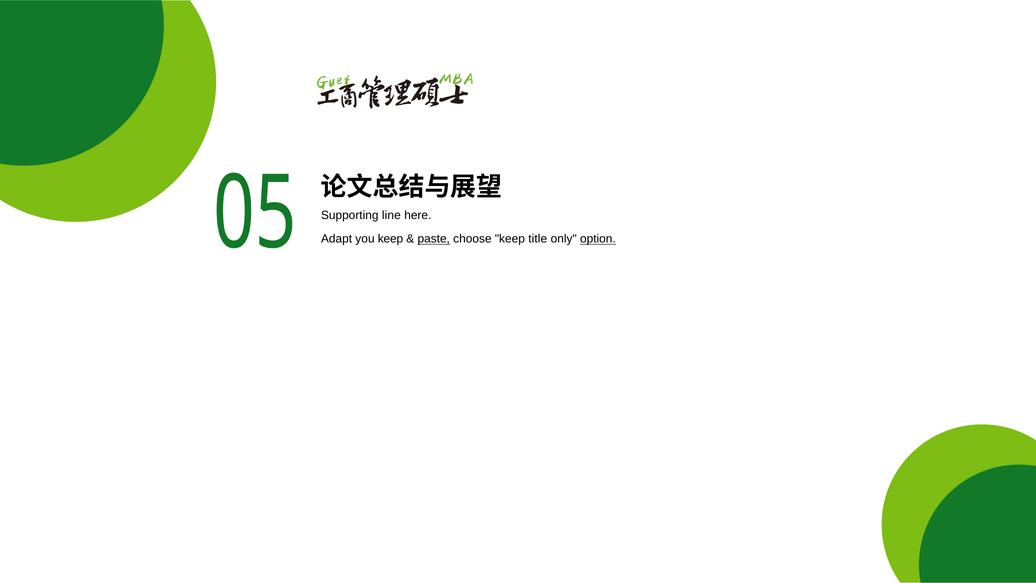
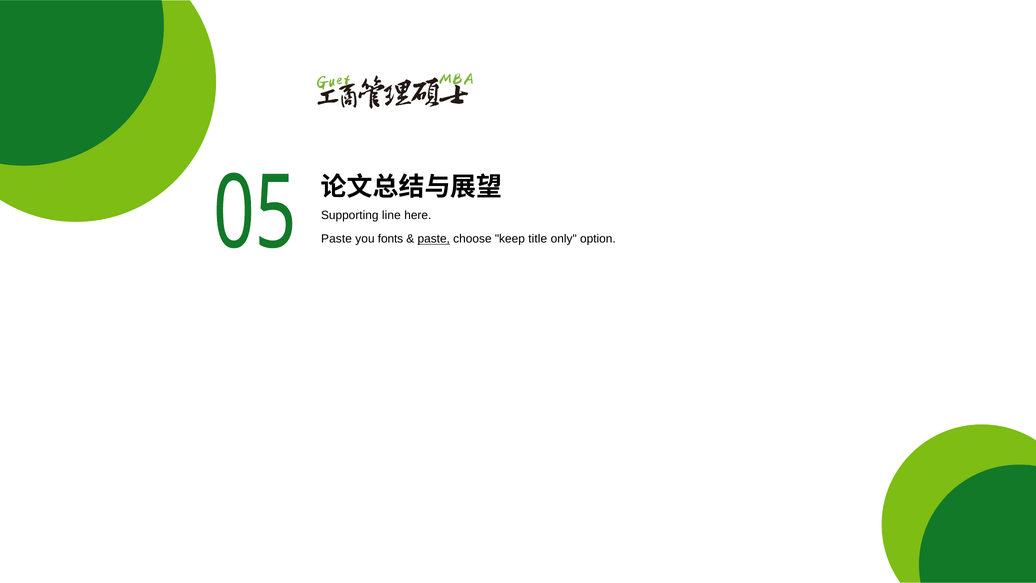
Adapt: Adapt -> Paste (337, 239)
you keep: keep -> fonts (390, 239)
option underline: present -> none (598, 239)
